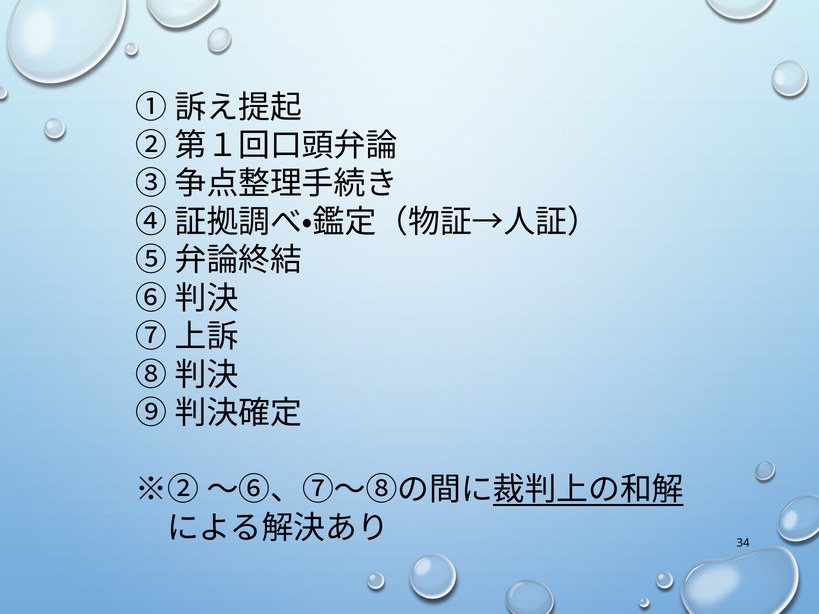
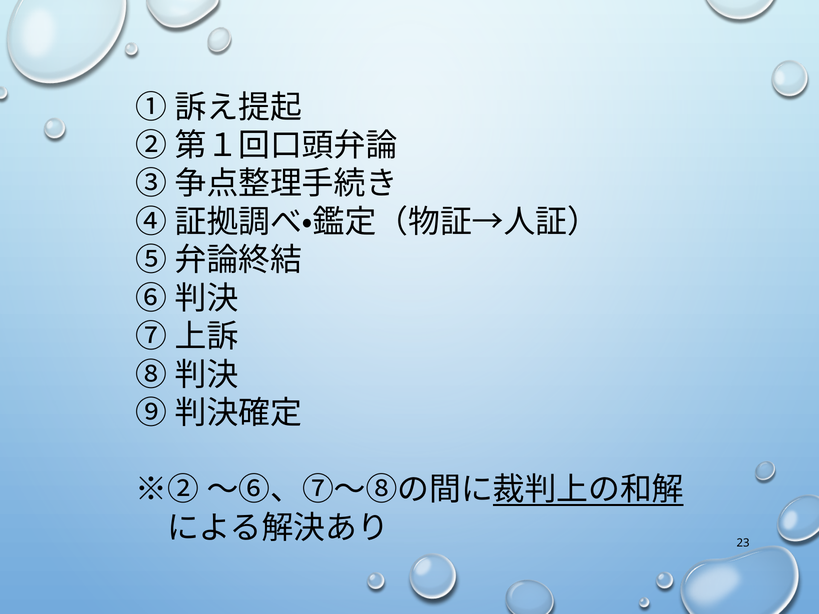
34: 34 -> 23 (743, 543)
